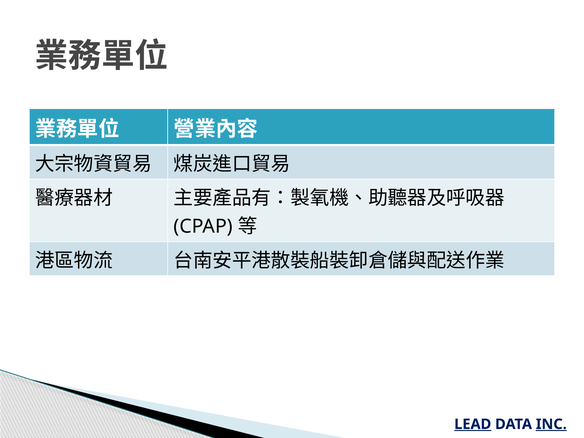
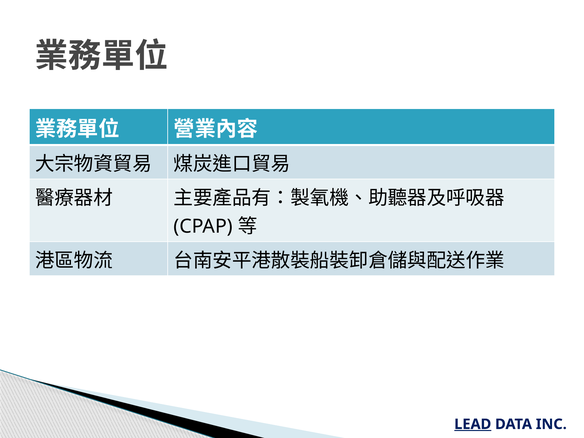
INC underline: present -> none (551, 424)
